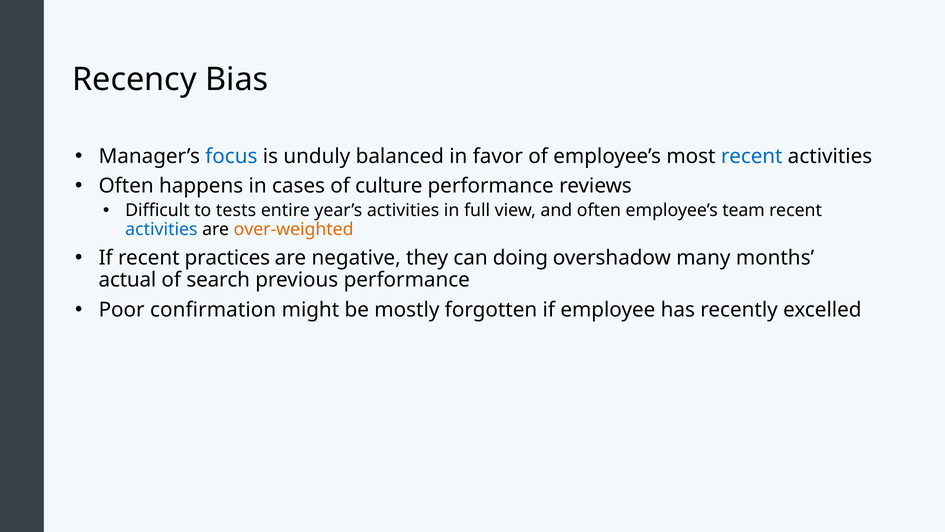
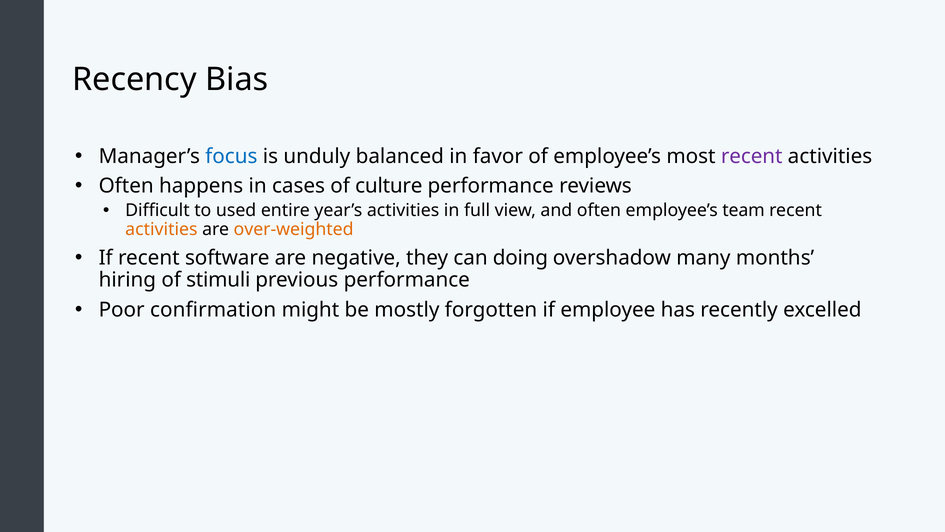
recent colour: blue -> purple (752, 156)
tests: tests -> used (236, 210)
activities colour: blue -> orange (161, 229)
practices: practices -> software (227, 257)
actual: actual -> hiring (127, 280)
search: search -> stimuli (218, 280)
